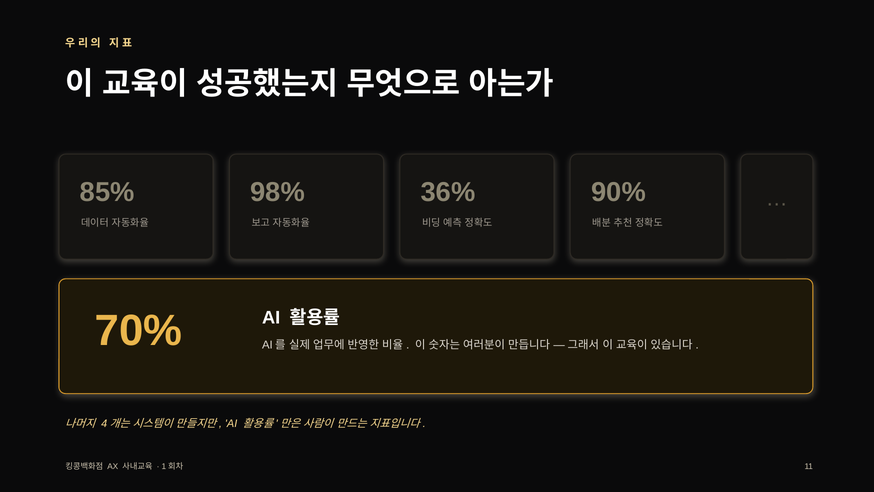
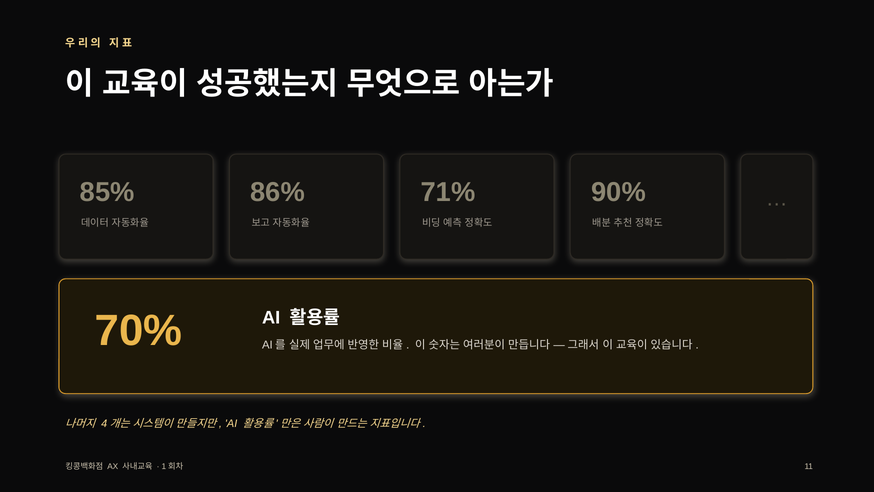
98%: 98% -> 86% (278, 192)
36%: 36% -> 71% (448, 192)
